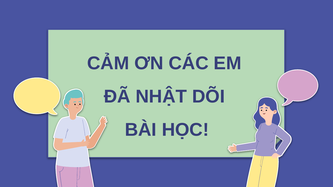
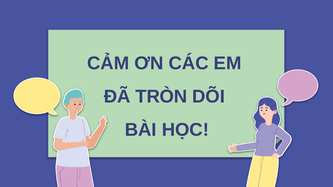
NHẬT: NHẬT -> TRÒN (161, 97)
